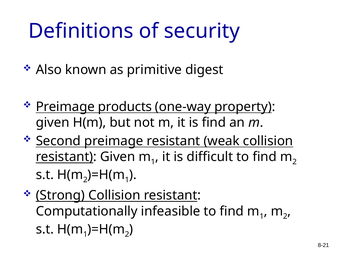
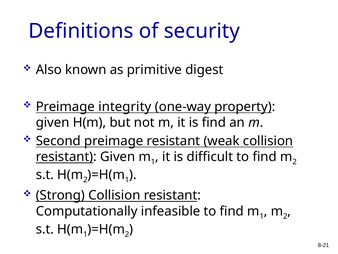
products: products -> integrity (125, 106)
